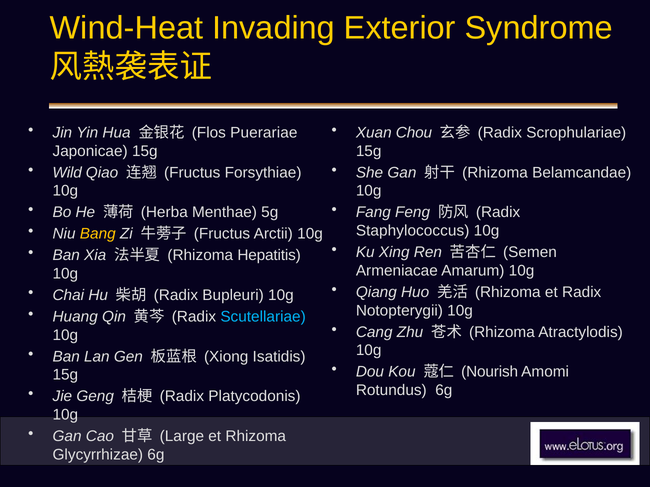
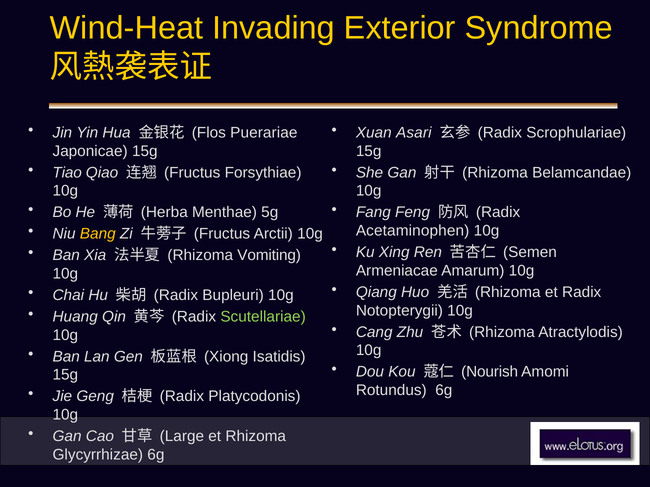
Chou: Chou -> Asari (414, 133)
Wild: Wild -> Tiao (67, 173)
Staphylococcus: Staphylococcus -> Acetaminophen (413, 231)
Hepatitis: Hepatitis -> Vomiting (269, 256)
Scutellariae colour: light blue -> light green (263, 317)
